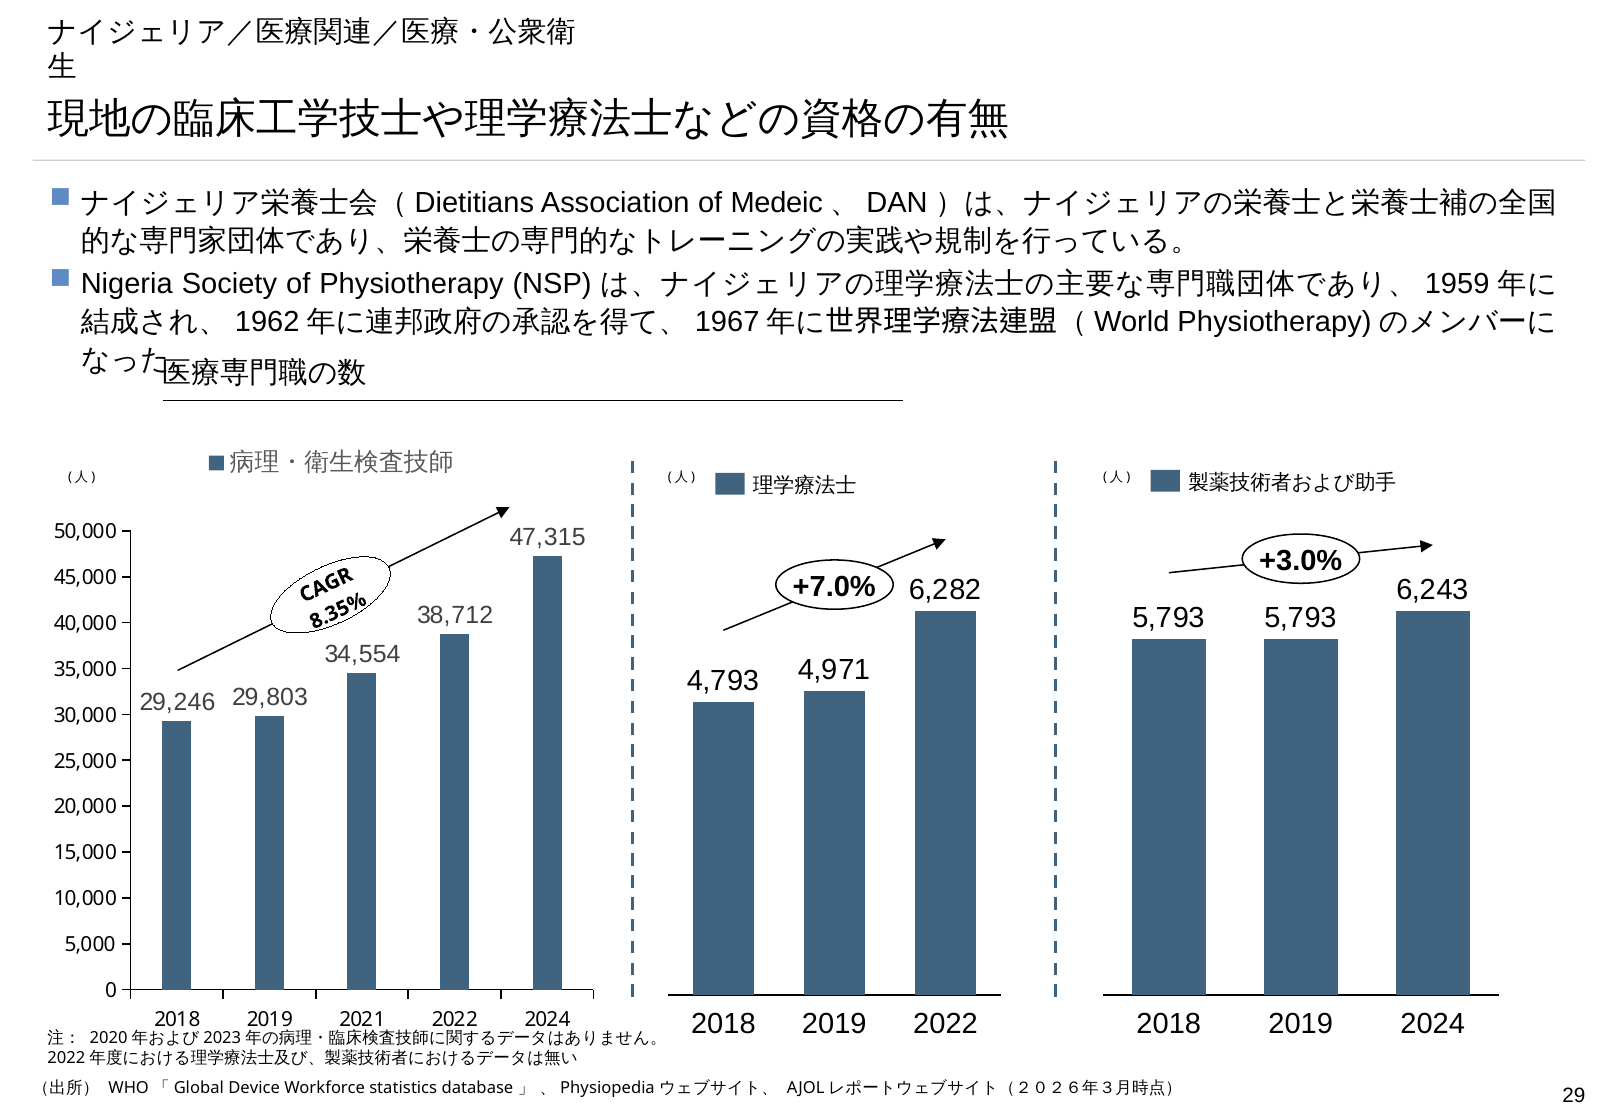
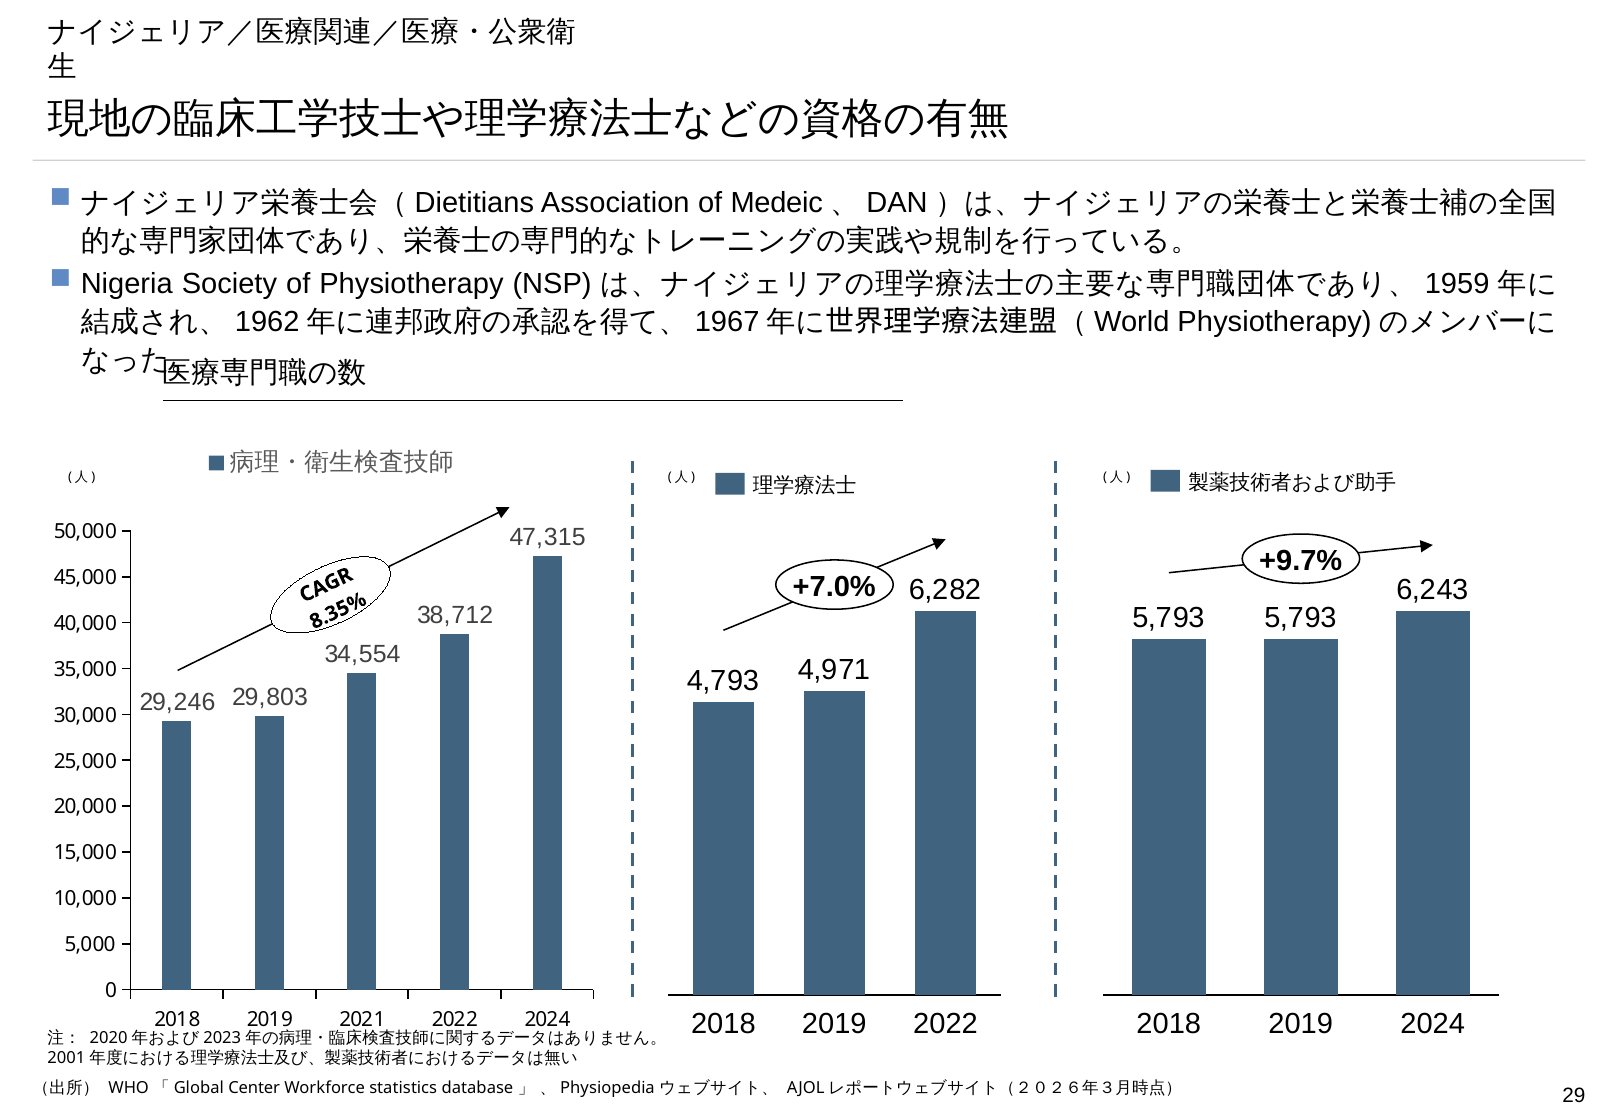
+3.0%: +3.0% -> +9.7% (1301, 561)
2022: 2022 -> 2001 (66, 1058)
Device: Device -> Center (254, 1089)
